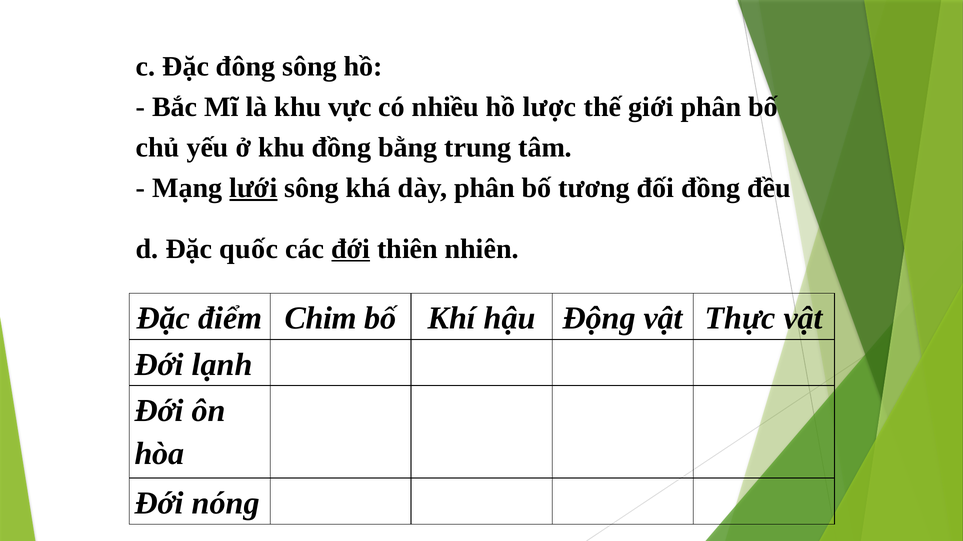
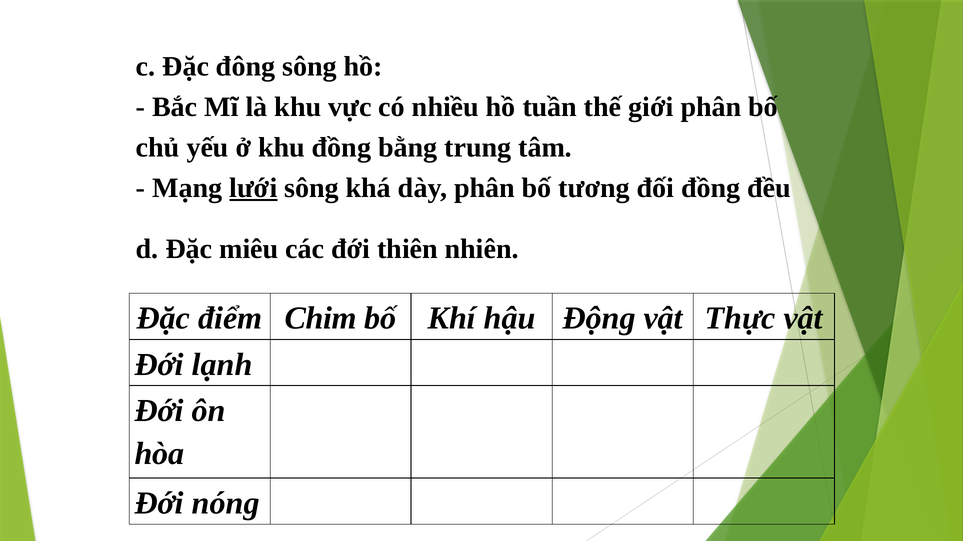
lược: lược -> tuần (550, 107)
quốc: quốc -> miêu (249, 249)
đới underline: present -> none (351, 249)
